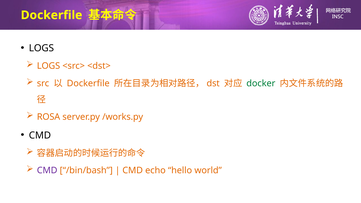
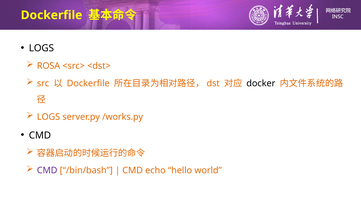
LOGS: LOGS -> ROSA (49, 66)
docker colour: green -> black (261, 83)
ROSA: ROSA -> LOGS (49, 117)
